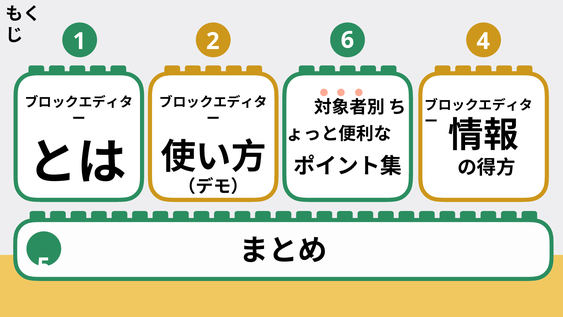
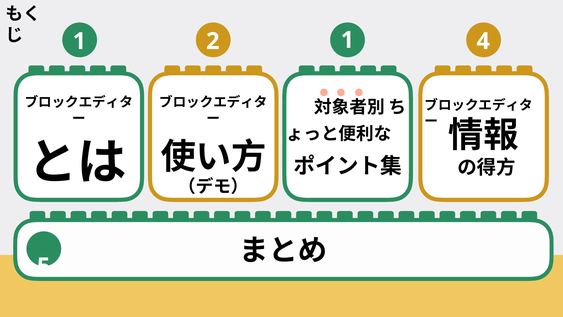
1 6: 6 -> 1 (347, 40)
